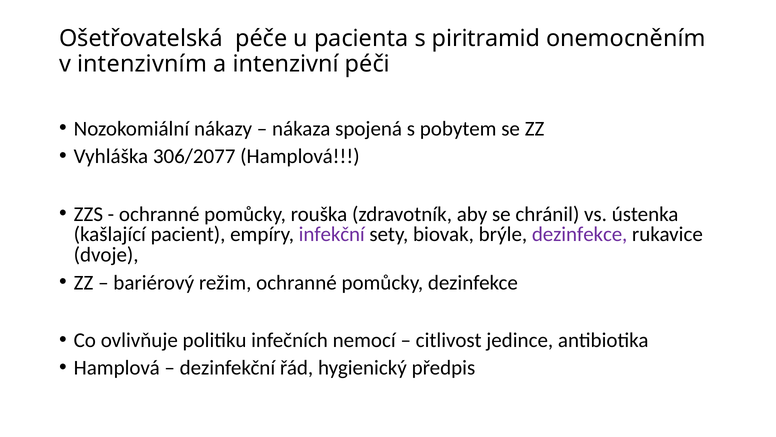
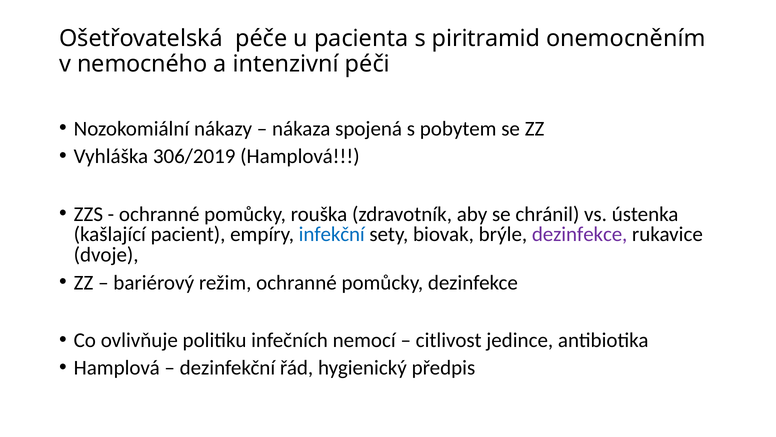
intenzivním: intenzivním -> nemocného (142, 64)
306/2077: 306/2077 -> 306/2019 (194, 156)
infekční colour: purple -> blue (332, 234)
